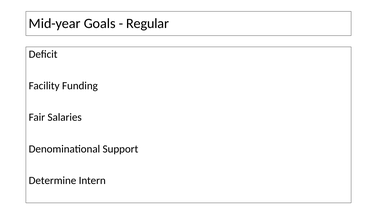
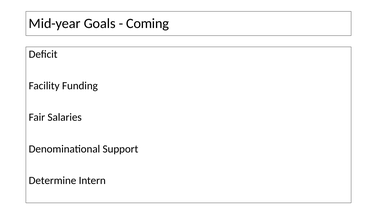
Regular: Regular -> Coming (148, 23)
